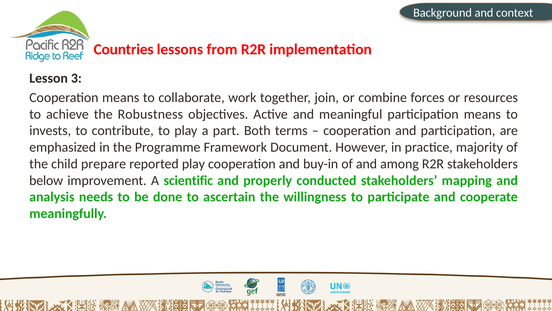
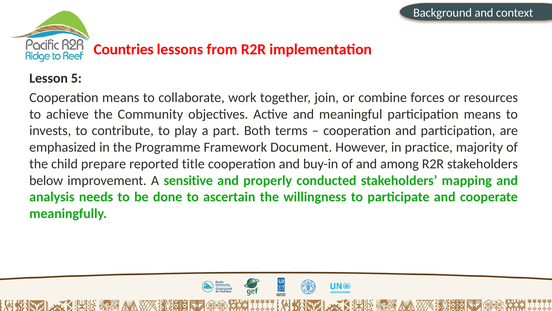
3: 3 -> 5 (76, 78)
Robustness: Robustness -> Community (150, 114)
reported play: play -> title (193, 164)
scientific: scientific -> sensitive (188, 180)
